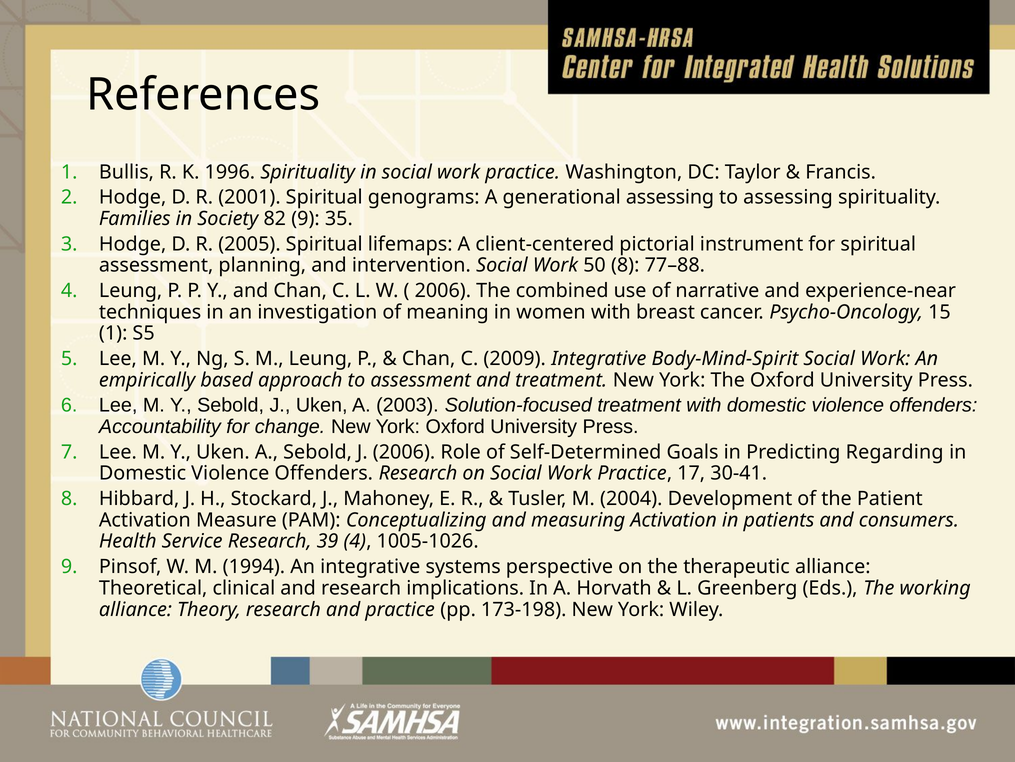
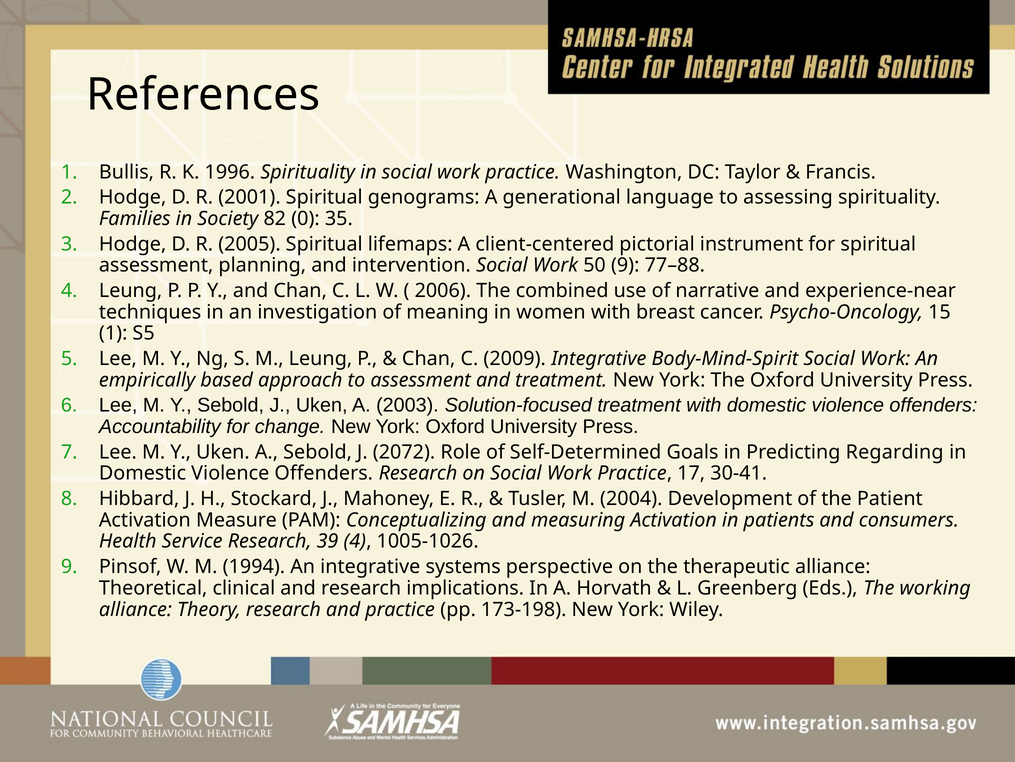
generational assessing: assessing -> language (670, 197)
82 9: 9 -> 0 (306, 218)
50 8: 8 -> 9 (625, 265)
J 2006: 2006 -> 2072 (404, 452)
